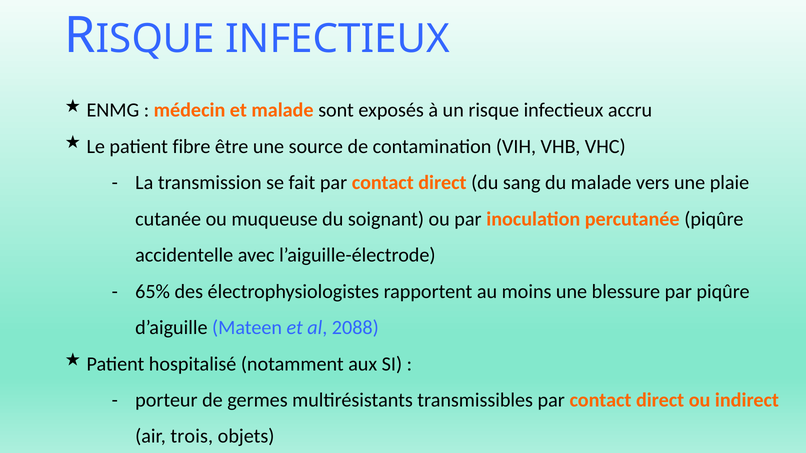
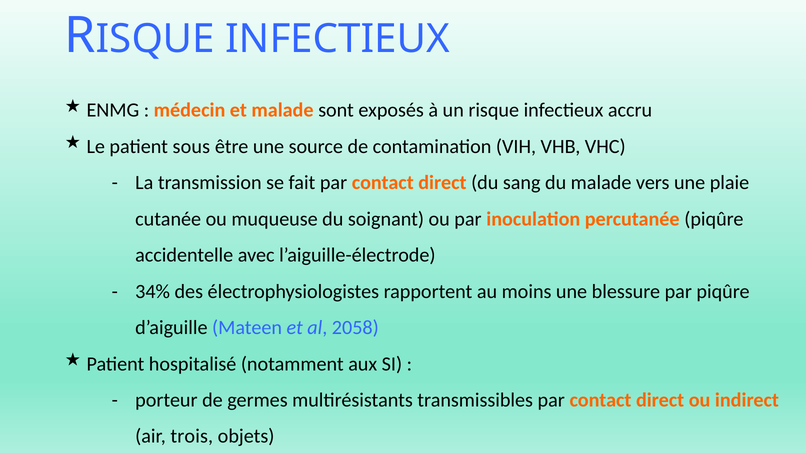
fibre: fibre -> sous (191, 147)
65%: 65% -> 34% (153, 292)
2088: 2088 -> 2058 (355, 328)
